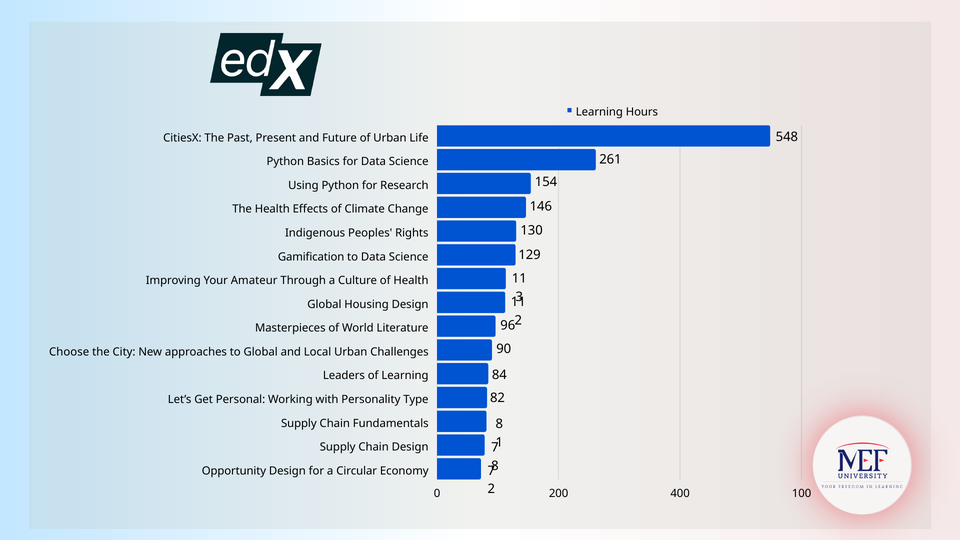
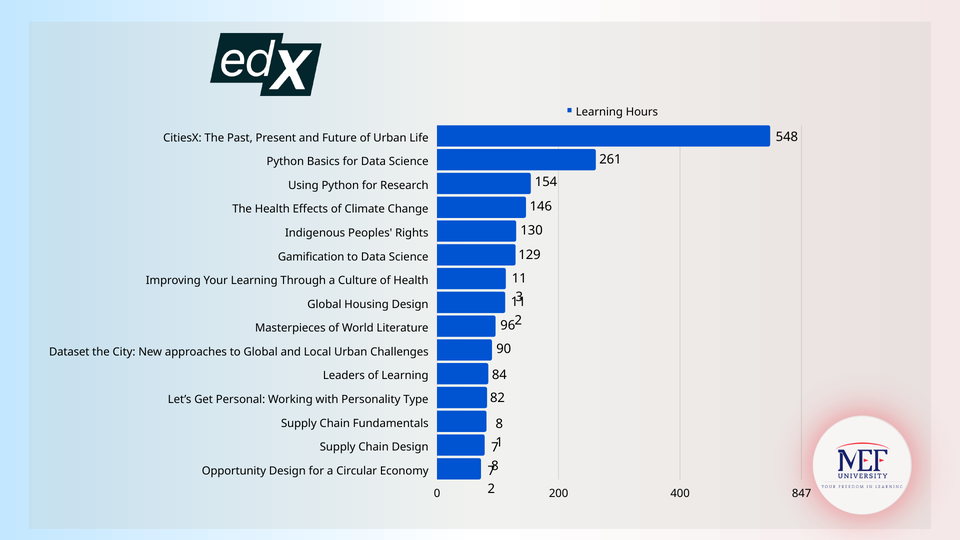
Your Amateur: Amateur -> Learning (254, 281)
Choose: Choose -> Dataset (69, 352)
100: 100 -> 847 (802, 494)
